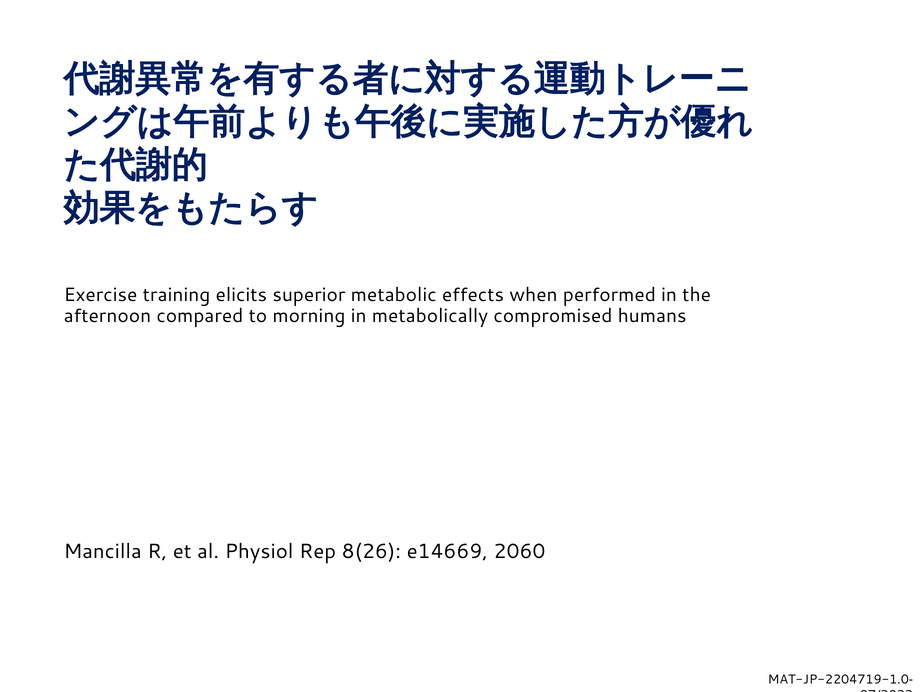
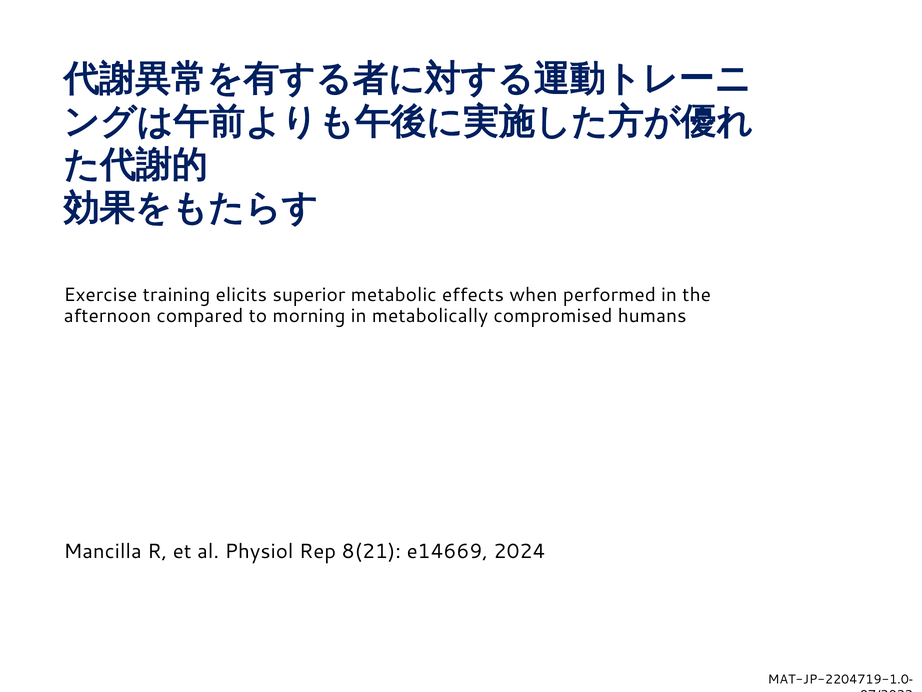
8(26: 8(26 -> 8(21 (371, 551)
2060: 2060 -> 2024 (520, 551)
